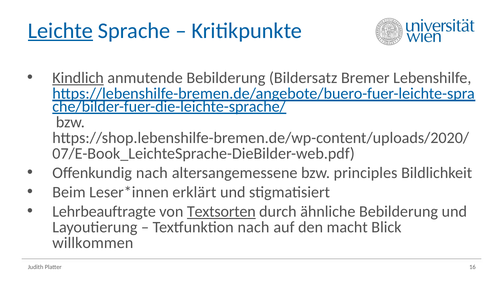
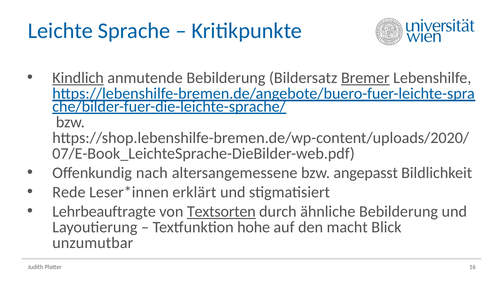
Leichte underline: present -> none (60, 31)
Bremer underline: none -> present (365, 78)
principles: principles -> angepasst (366, 173)
Beim: Beim -> Rede (69, 192)
Textfunktion nach: nach -> hohe (254, 227)
willkommen: willkommen -> unzumutbar (93, 243)
